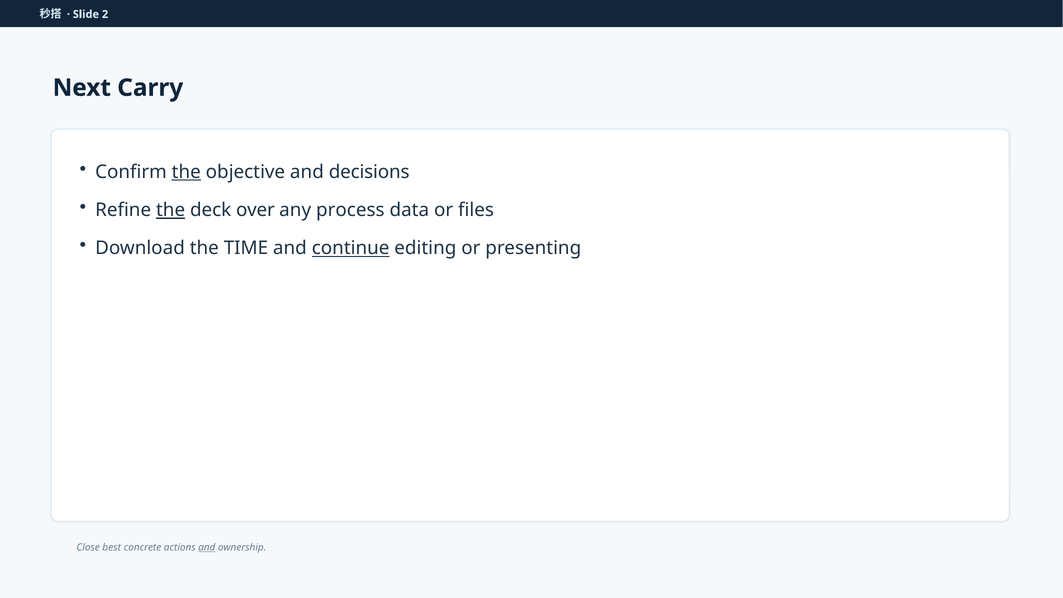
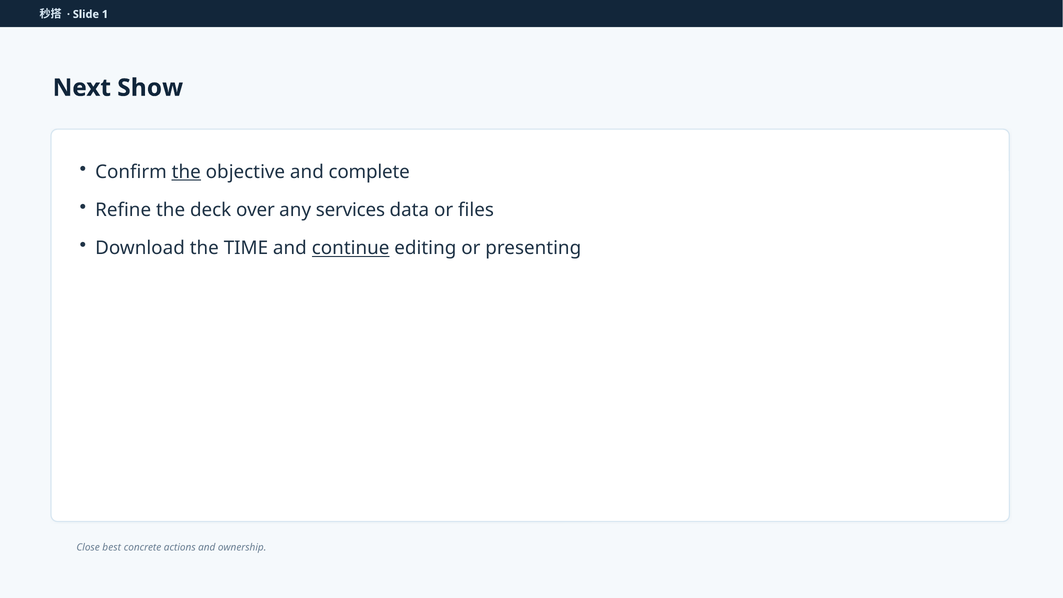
2: 2 -> 1 (105, 14)
Carry: Carry -> Show (150, 88)
decisions: decisions -> complete (369, 172)
the underline: present -> none (171, 210)
process: process -> services (350, 210)
and underline: present -> none (207, 548)
